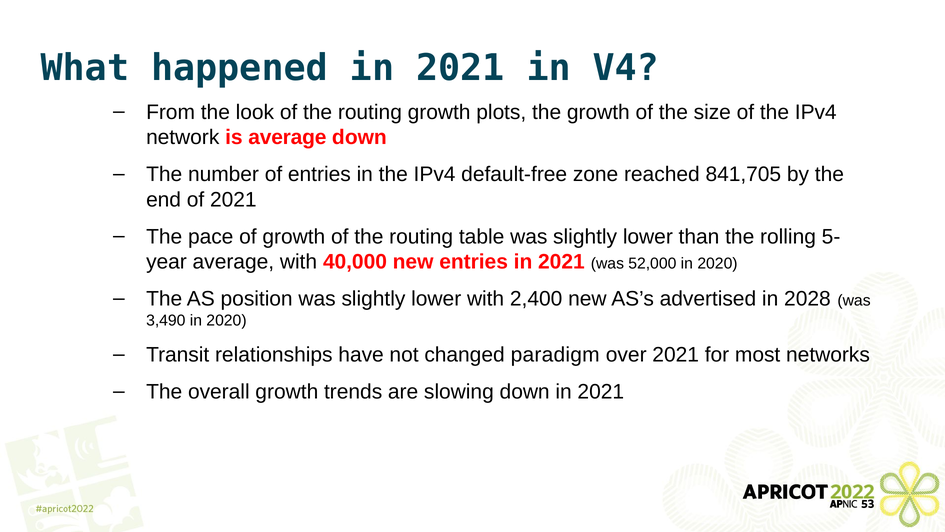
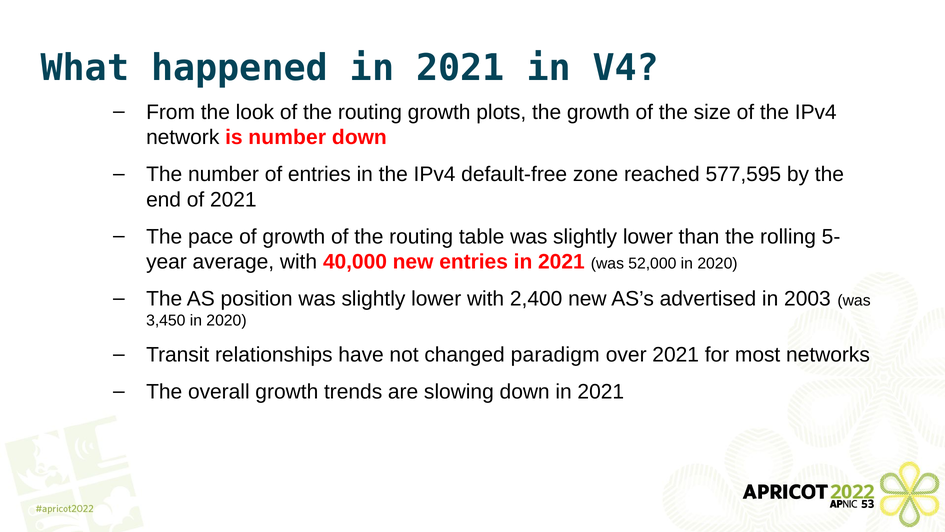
is average: average -> number (287, 137)
841,705: 841,705 -> 577,595 (743, 174)
2028: 2028 -> 2003 (807, 299)
3,490: 3,490 -> 3,450 (166, 320)
